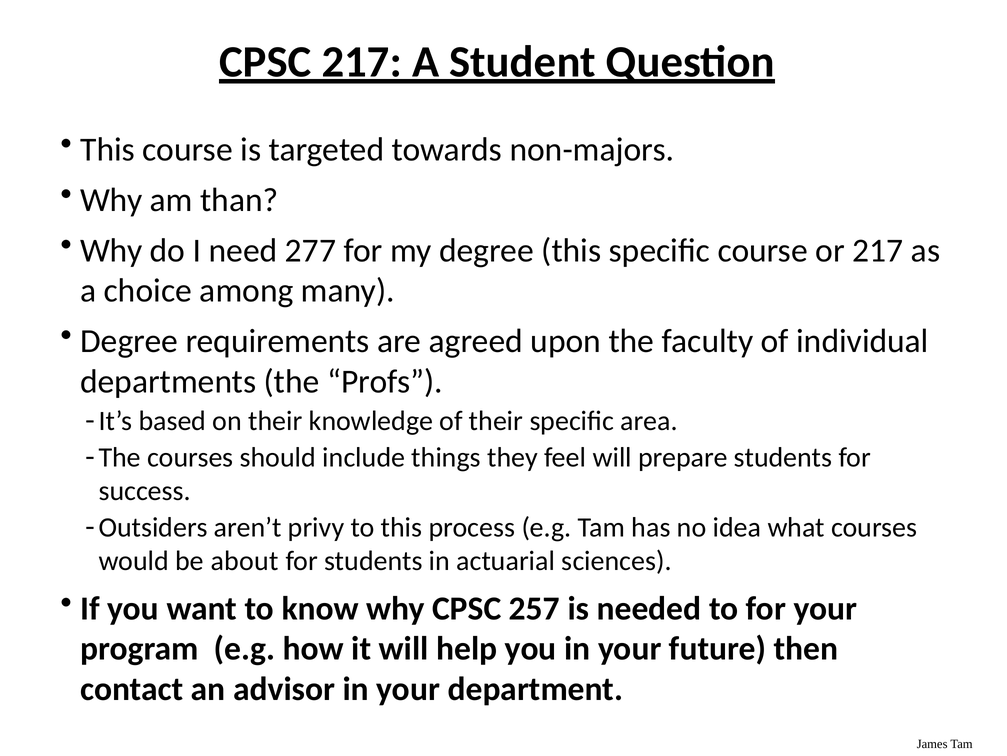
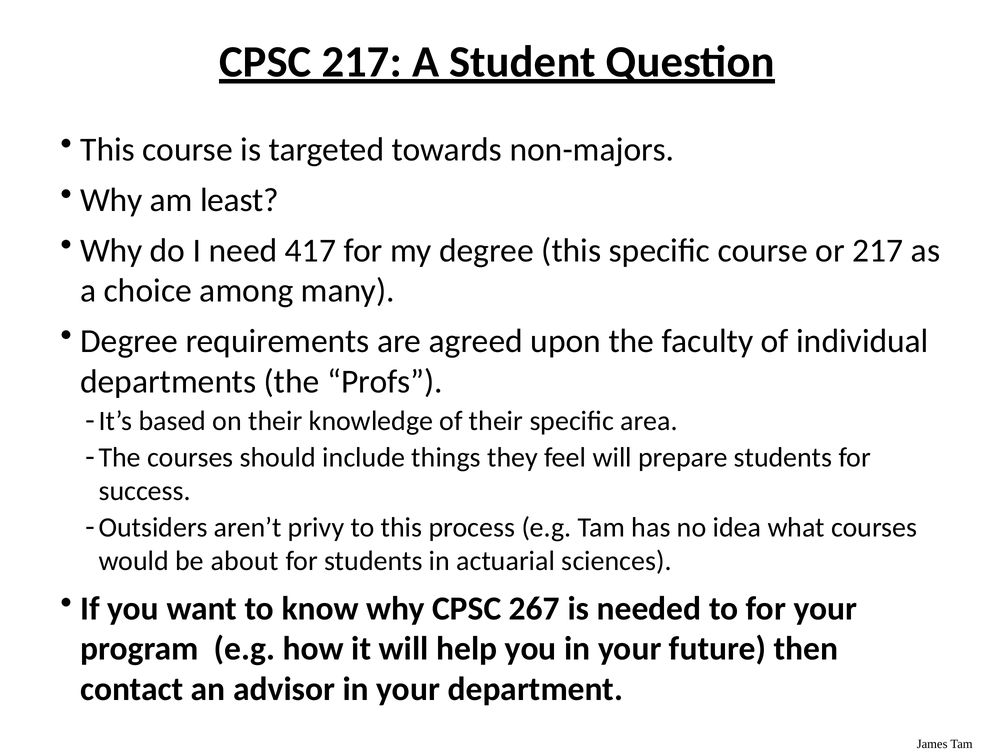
than: than -> least (239, 200)
277: 277 -> 417 (310, 250)
257: 257 -> 267 (534, 608)
